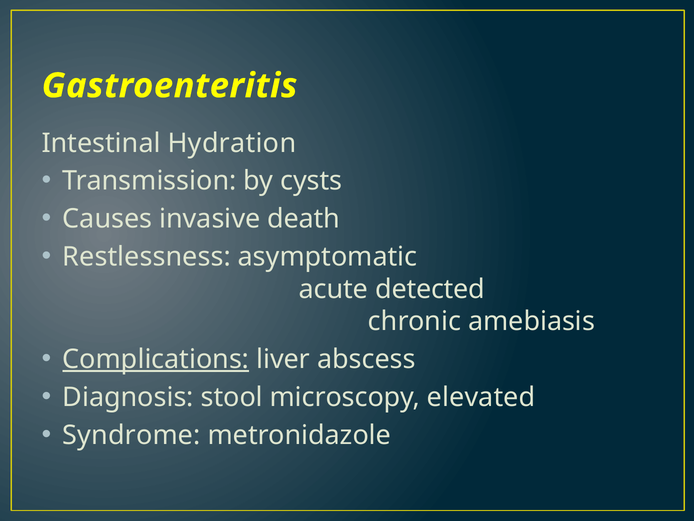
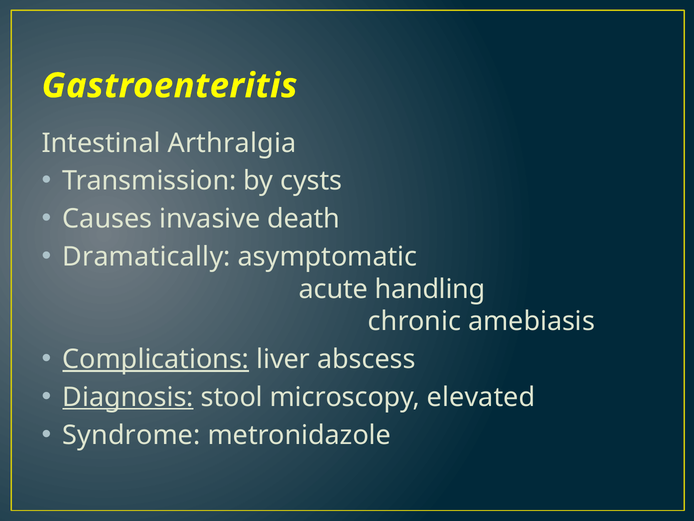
Hydration: Hydration -> Arthralgia (232, 143)
Restlessness: Restlessness -> Dramatically (147, 256)
detected: detected -> handling (430, 289)
Diagnosis underline: none -> present (128, 397)
